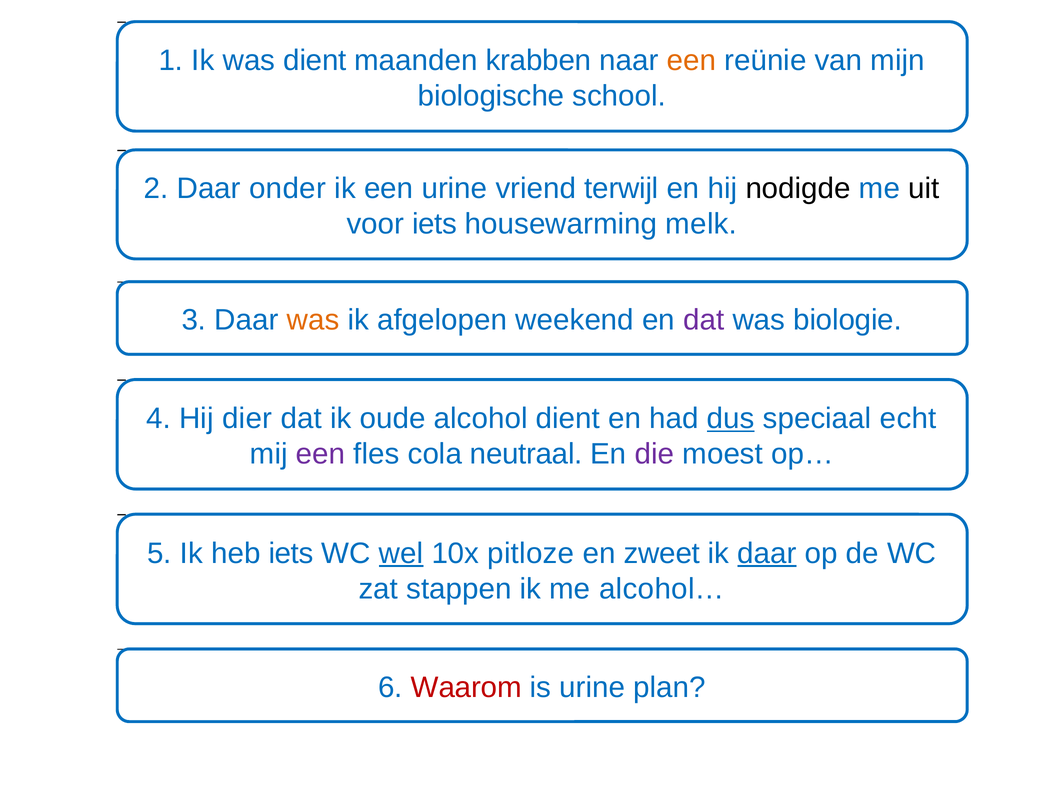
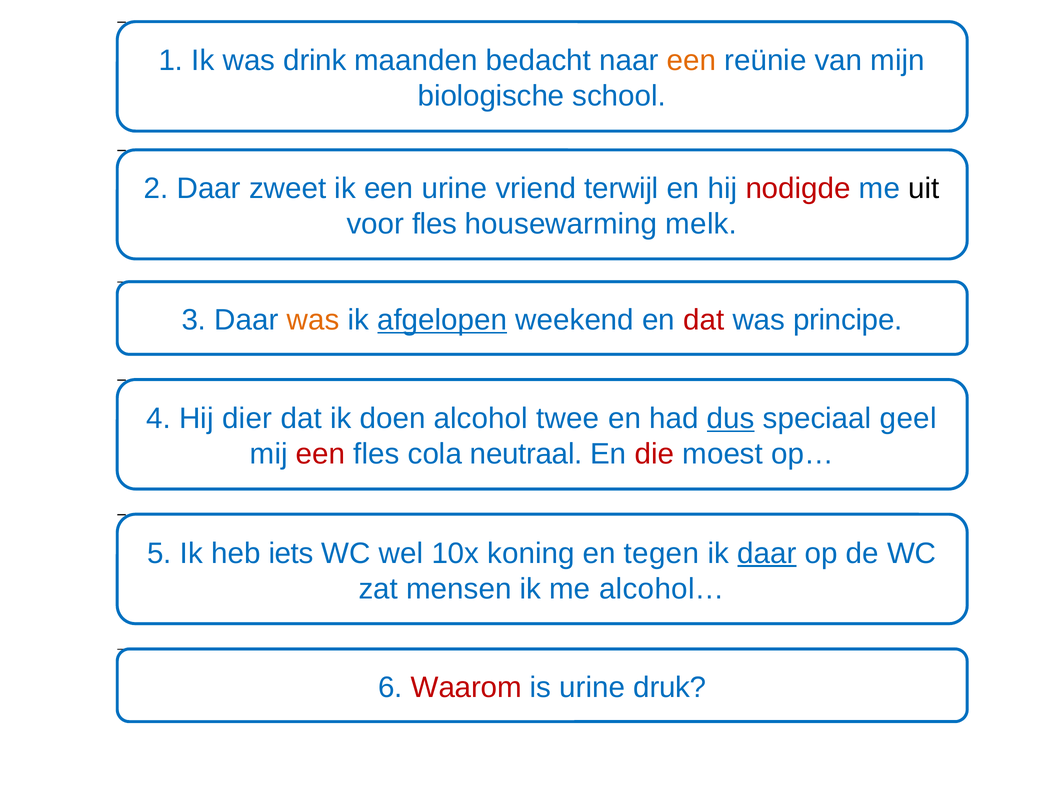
was dient: dient -> drink (315, 61)
maanden krabben: krabben -> bedacht (538, 61)
onder: onder -> zweet (288, 189)
nodigde colour: black -> red (798, 189)
voor iets: iets -> fles (435, 224)
afgelopen underline: none -> present (442, 320)
dat colour: purple -> red (704, 320)
biologie: biologie -> principe (848, 320)
ik oude: oude -> doen (393, 419)
alcohol dient: dient -> twee (568, 419)
speciaal echt: echt -> geel (908, 419)
een colour: purple -> red (321, 454)
die colour: purple -> red (654, 454)
wel underline: present -> none (401, 553)
pitloze: pitloze -> koning (531, 553)
en zweet: zweet -> tegen (662, 553)
stappen: stappen -> mensen (459, 589)
plan: plan -> druk (670, 687)
